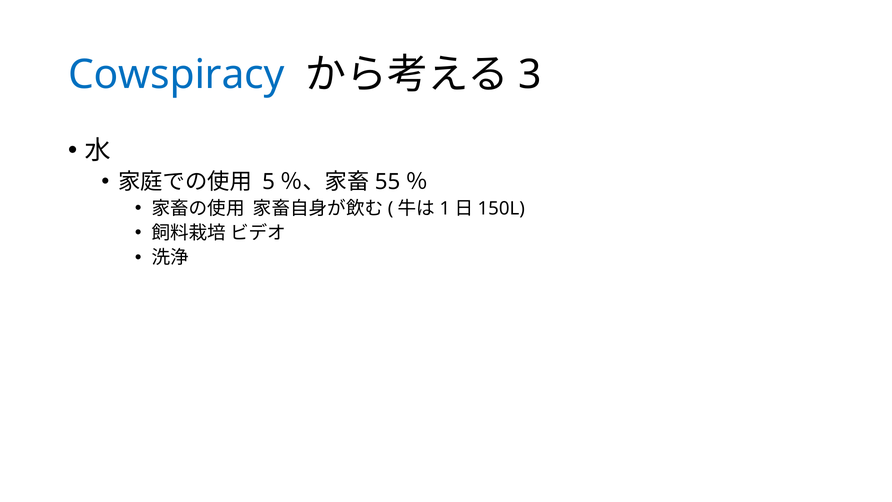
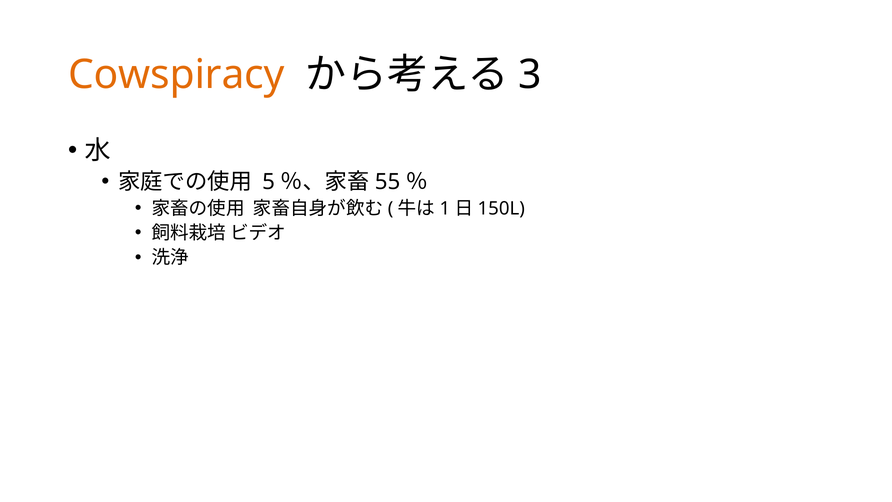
Cowspiracy colour: blue -> orange (176, 75)
